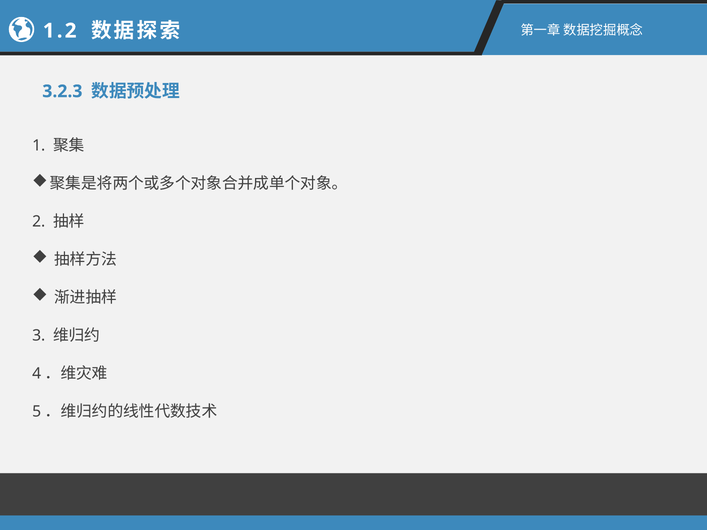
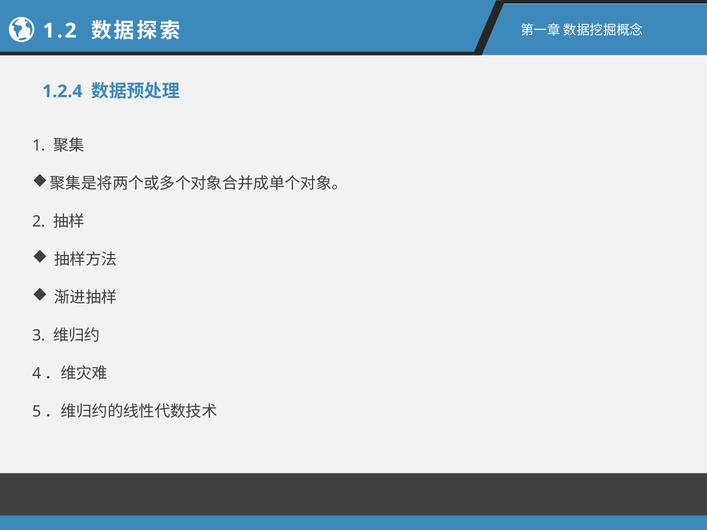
3.2.3: 3.2.3 -> 1.2.4 (62, 91)
